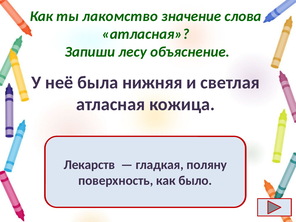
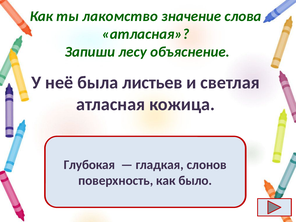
нижняя: нижняя -> листьев (152, 83)
Лекарств: Лекарств -> Глубокая (89, 165)
поляну: поляну -> слонов (207, 165)
